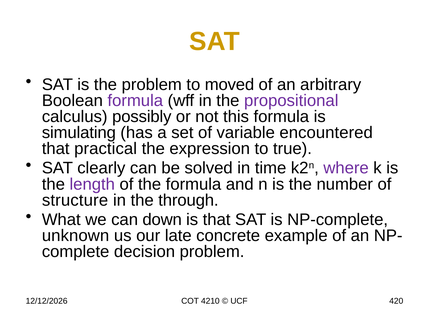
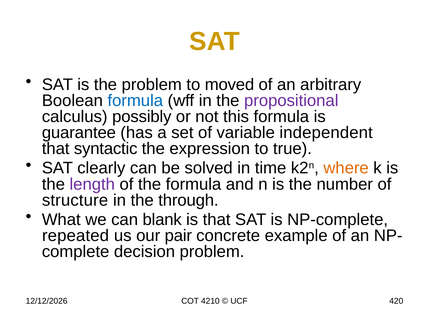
formula colour: purple -> blue (135, 101)
simulating: simulating -> guarantee (79, 133)
encountered: encountered -> independent (326, 133)
practical: practical -> syntactic (106, 149)
where colour: purple -> orange (346, 168)
down: down -> blank (162, 219)
unknown: unknown -> repeated (76, 235)
late: late -> pair (178, 235)
